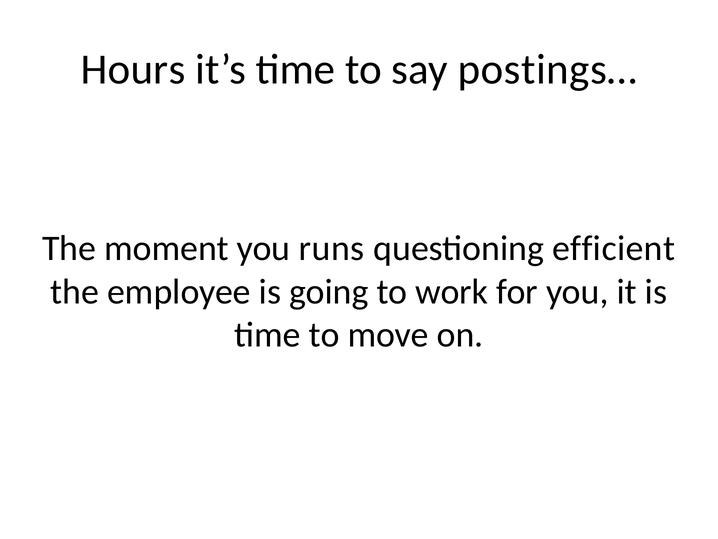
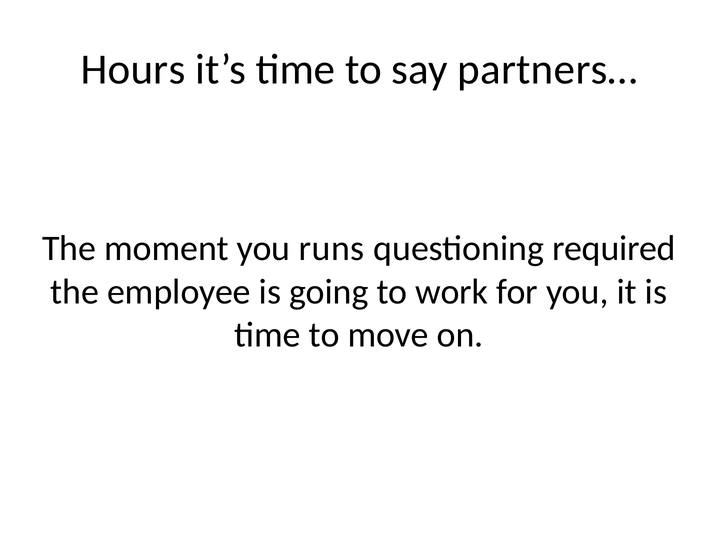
postings…: postings… -> partners… (547, 69)
efficient: efficient -> required (614, 248)
